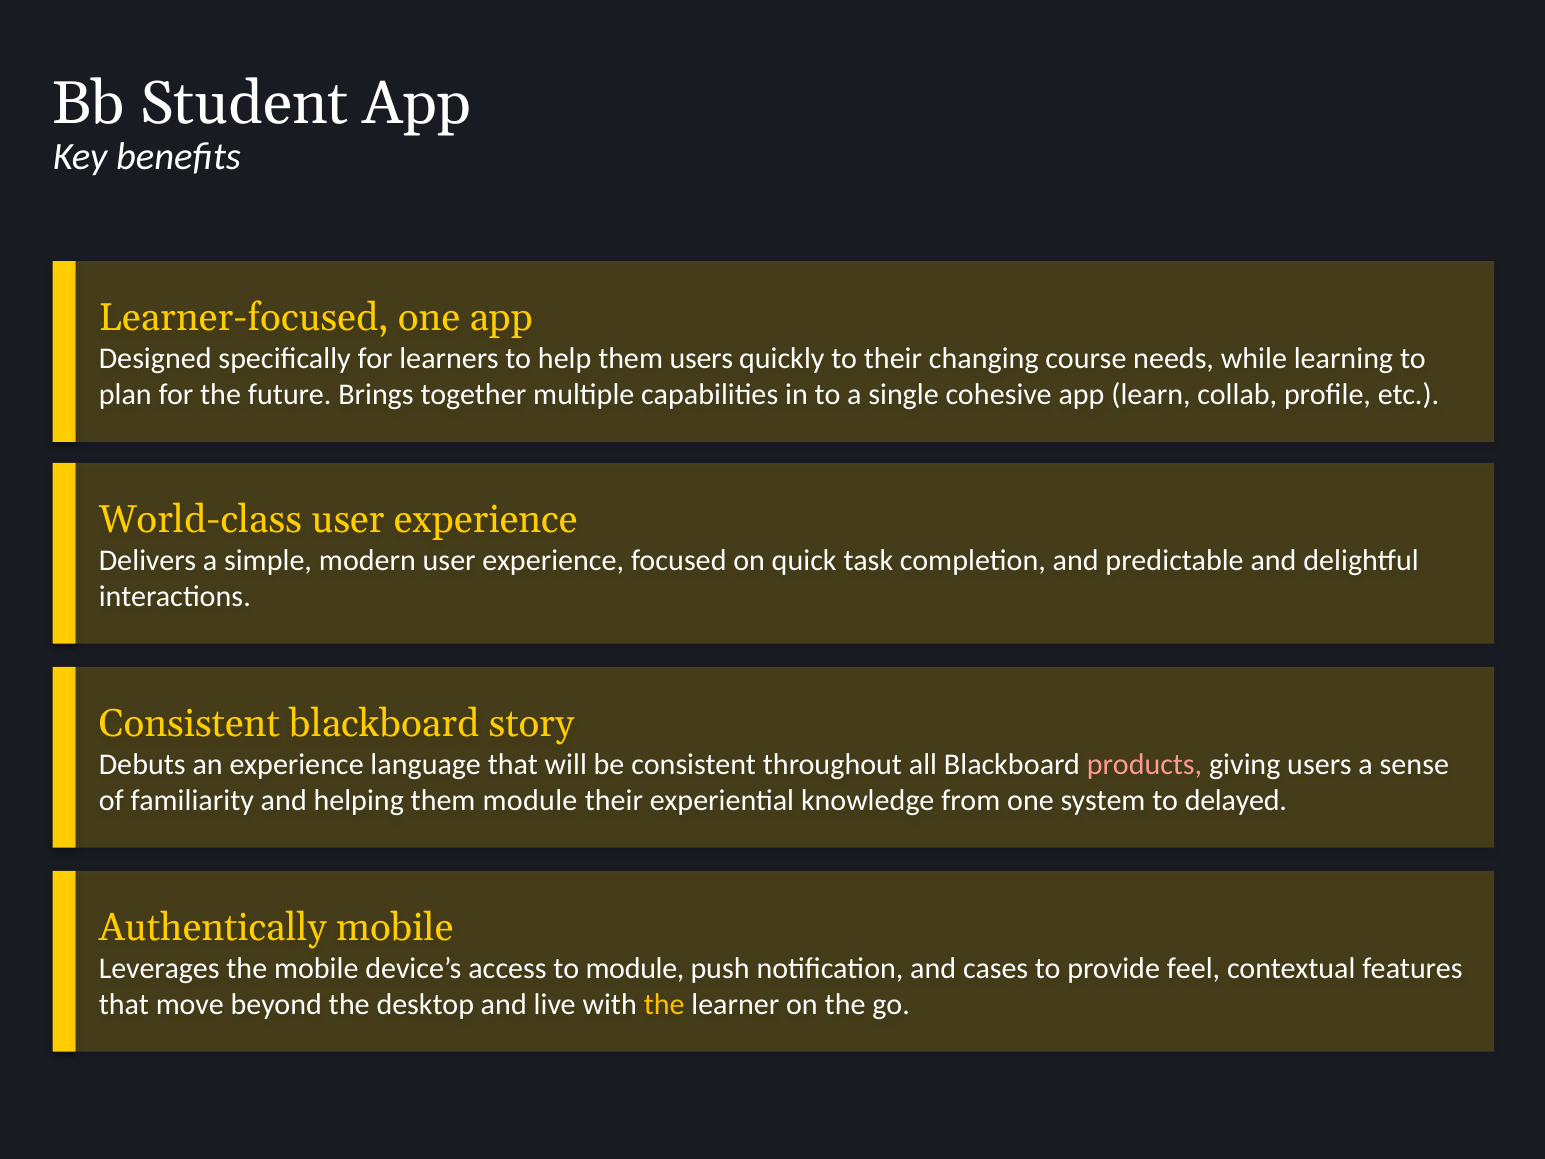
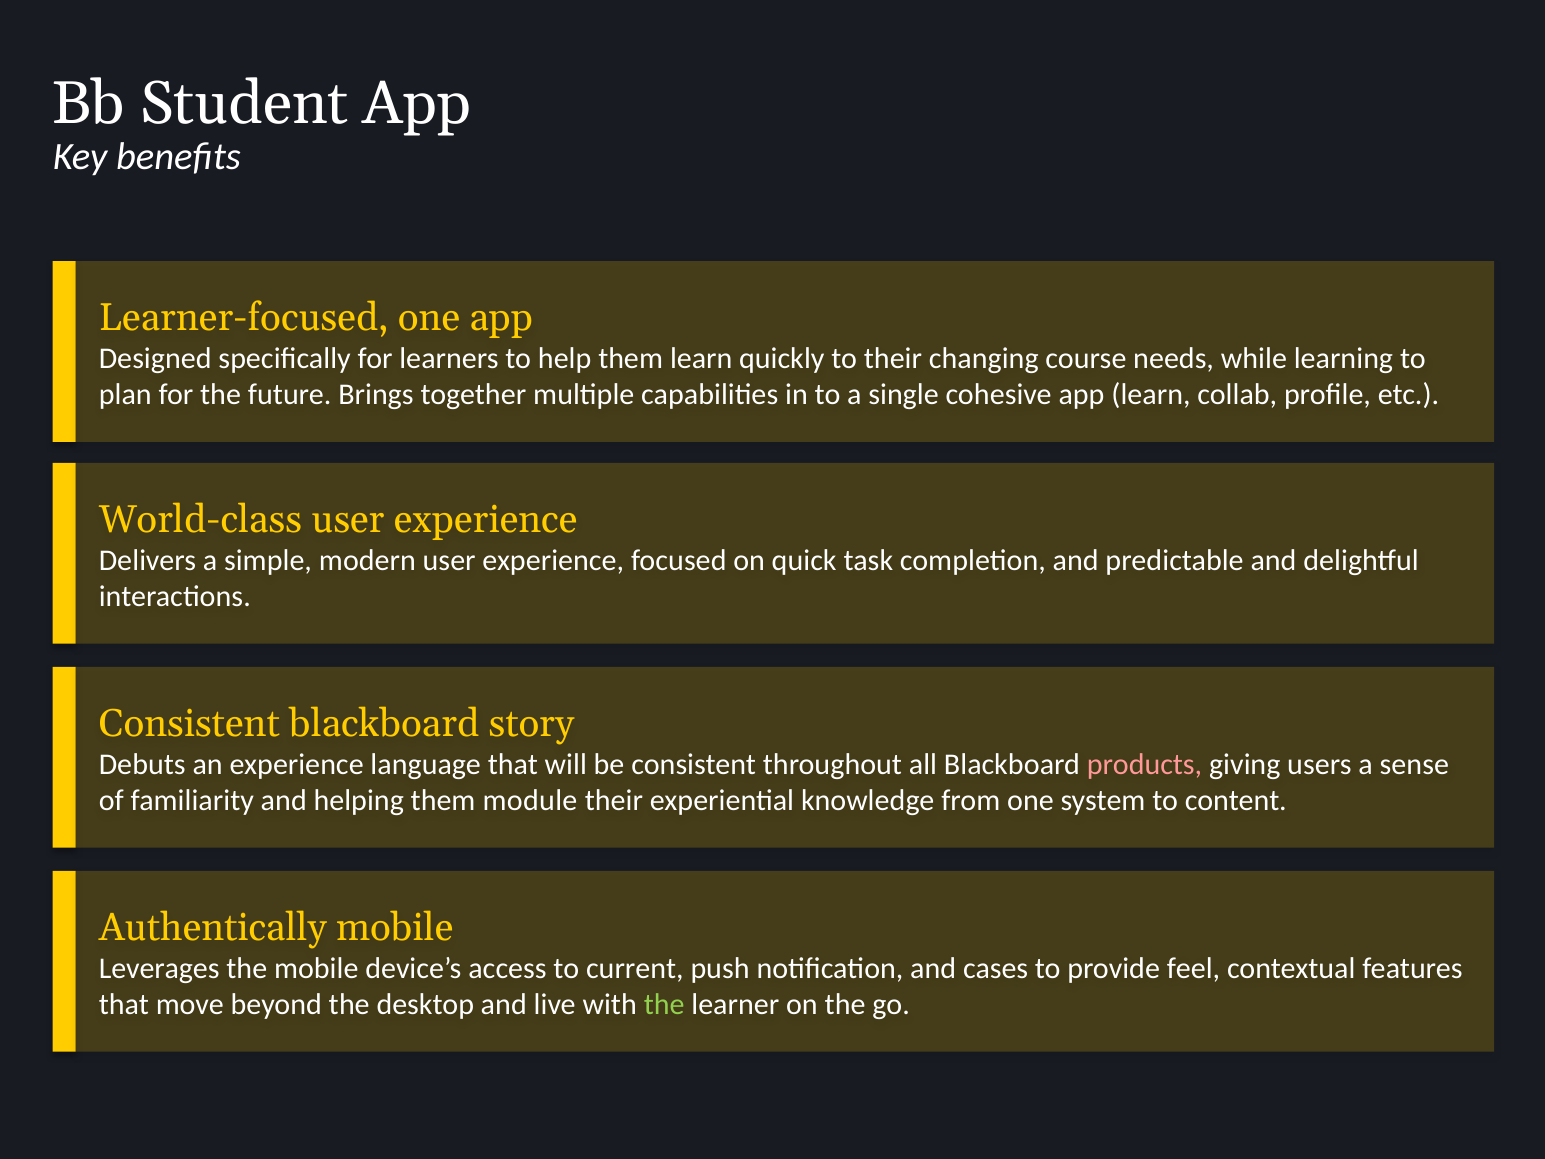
them users: users -> learn (701, 359)
delayed: delayed -> content (1236, 800)
to module: module -> current (635, 968)
the colour: yellow -> light green (664, 1004)
